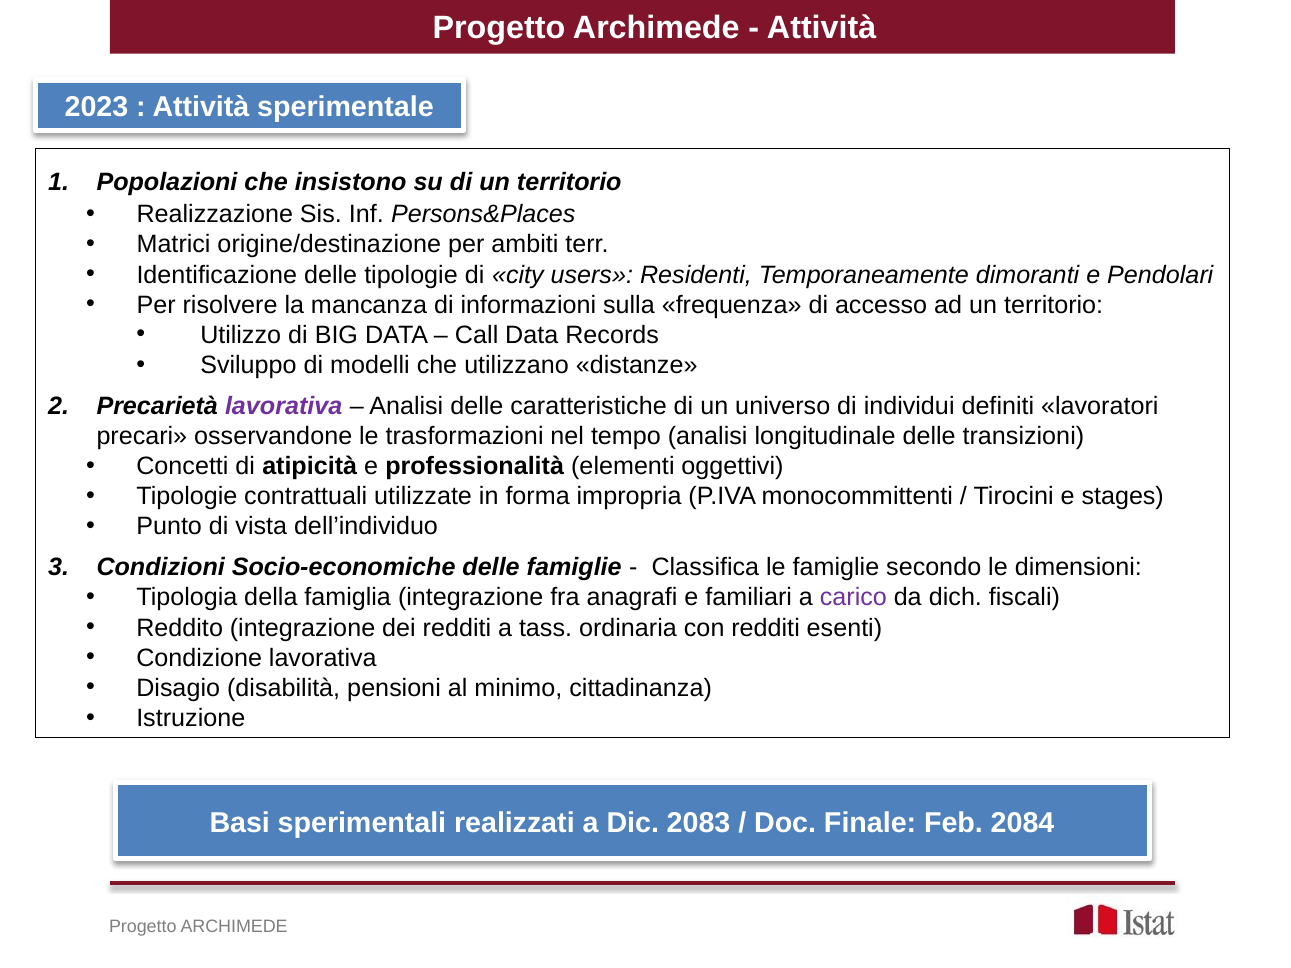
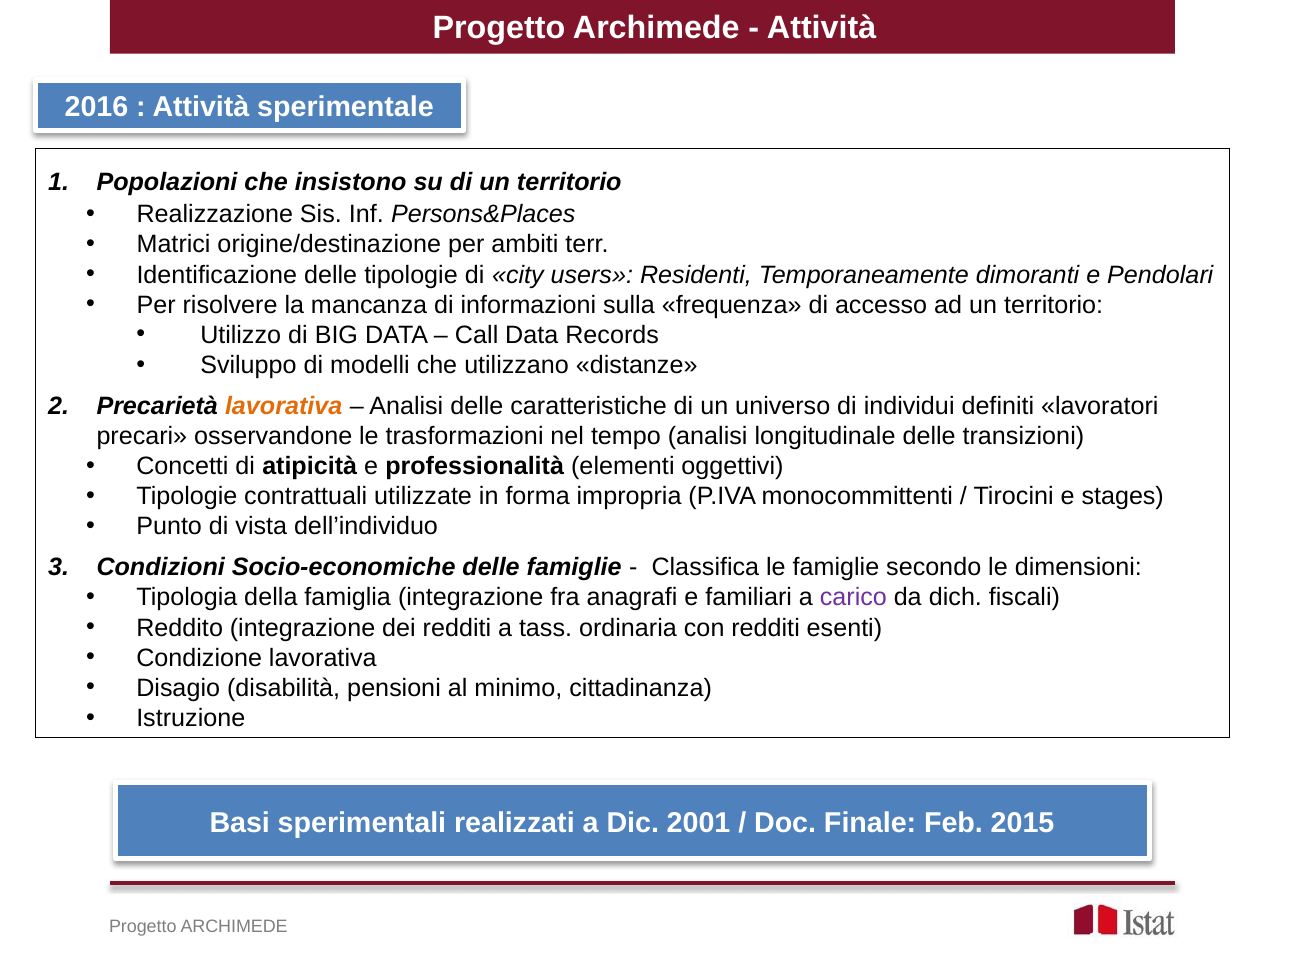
2023: 2023 -> 2016 (96, 107)
lavorativa colour: purple -> orange (284, 406)
2083: 2083 -> 2001 (699, 823)
2084: 2084 -> 2015 (1023, 823)
